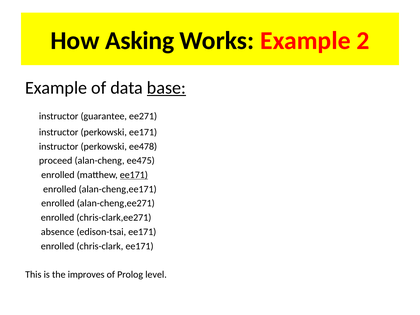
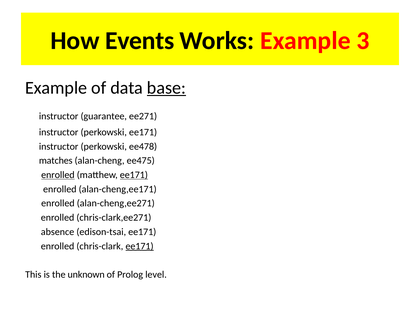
Asking: Asking -> Events (140, 41)
2: 2 -> 3 (363, 41)
proceed: proceed -> matches (56, 161)
enrolled underline: none -> present (58, 175)
ee171 underline: none -> present (140, 246)
improves: improves -> unknown (86, 275)
